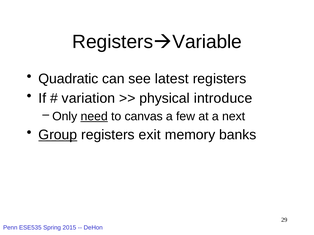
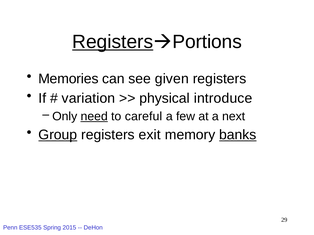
Registers underline: none -> present (113, 42)
Variable: Variable -> Portions (207, 42)
Quadratic: Quadratic -> Memories (68, 79)
latest: latest -> given (172, 79)
canvas: canvas -> careful (144, 117)
banks underline: none -> present (238, 135)
